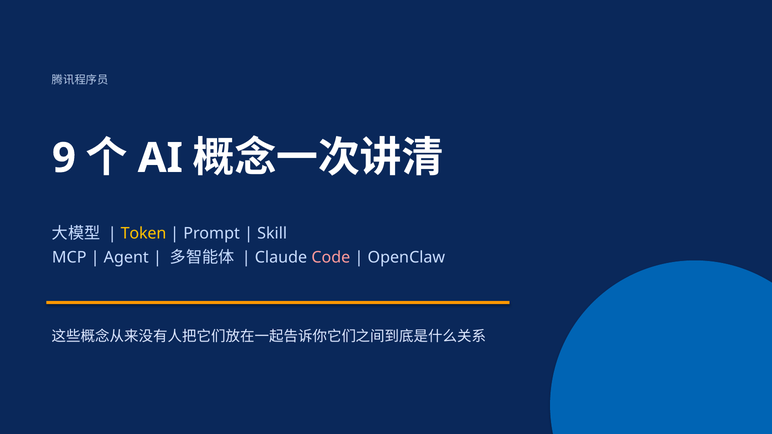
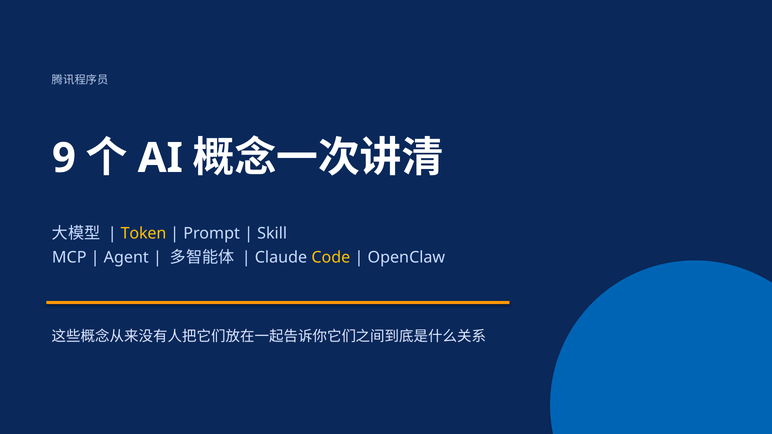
Code colour: pink -> yellow (331, 258)
